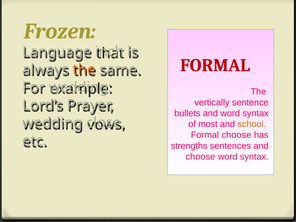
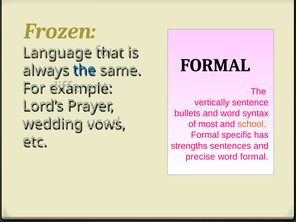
inch: inch -> four (109, 52)
FORMAL colour: red -> black (215, 65)
the colour: orange -> blue (84, 70)
For wedding: wedding -> different (80, 87)
close: close -> used (106, 123)
Formal choose: choose -> specific (236, 135)
choose: choose -> precise (200, 157)
syntax: syntax -> formal (254, 157)
